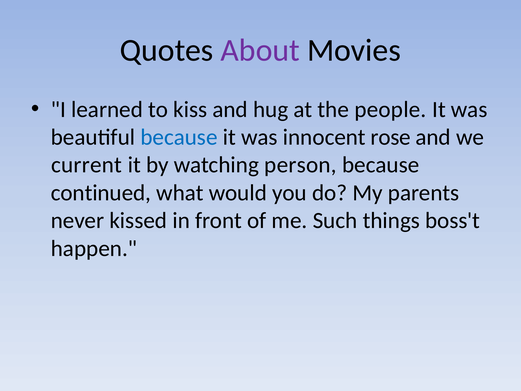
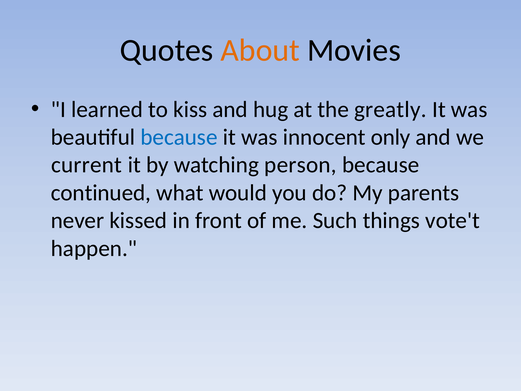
About colour: purple -> orange (260, 50)
people: people -> greatly (390, 109)
rose: rose -> only (391, 137)
boss't: boss't -> vote't (453, 220)
